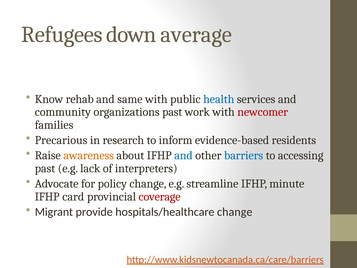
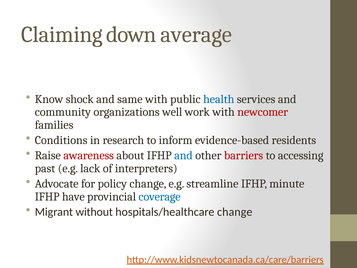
Refugees: Refugees -> Claiming (62, 35)
rehab: rehab -> shock (80, 99)
organizations past: past -> well (172, 112)
Precarious: Precarious -> Conditions (61, 140)
awareness colour: orange -> red (89, 155)
barriers colour: blue -> red (244, 155)
card: card -> have (73, 196)
coverage colour: red -> blue (160, 196)
provide: provide -> without (94, 212)
